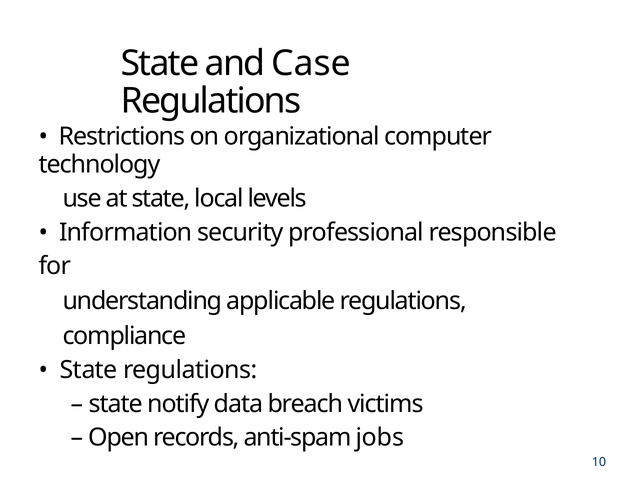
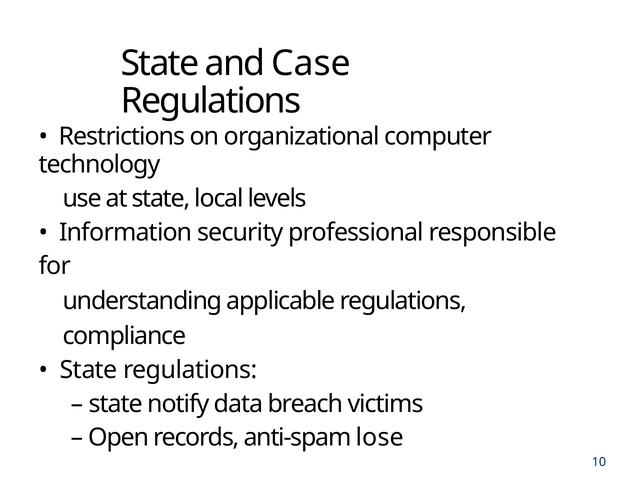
jobs: jobs -> lose (380, 438)
